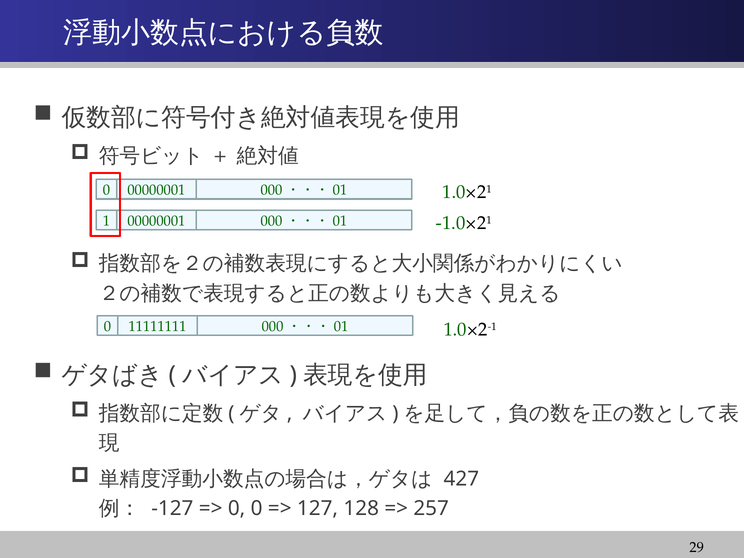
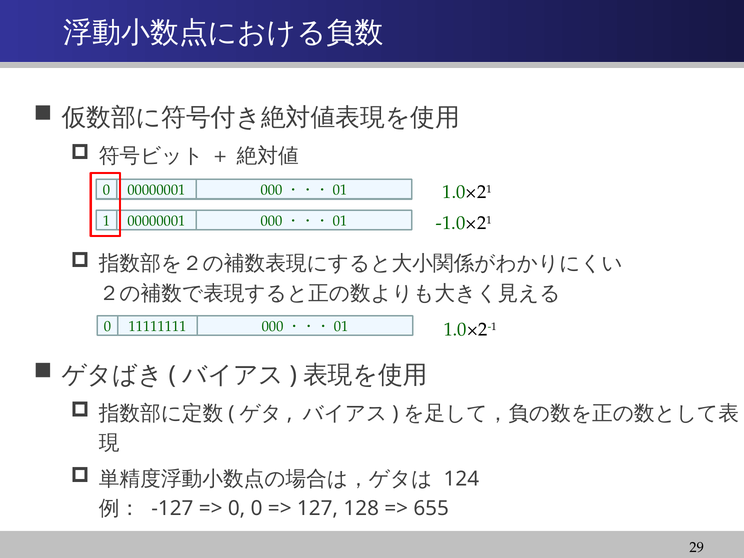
427: 427 -> 124 (461, 479)
257: 257 -> 655 (431, 509)
